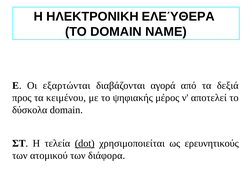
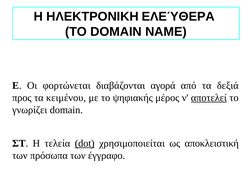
εξαρτώνται: εξαρτώνται -> φορτώνεται (67, 85)
αποτελεί underline: none -> present (209, 98)
δύσκολα: δύσκολα -> γνωρίζει (30, 110)
ερευνητικούς: ερευνητικούς -> αποκλειστική (212, 143)
ατομικού: ατομικού -> πρόσωπα (49, 155)
διάφορα: διάφορα -> έγγραφο (107, 155)
